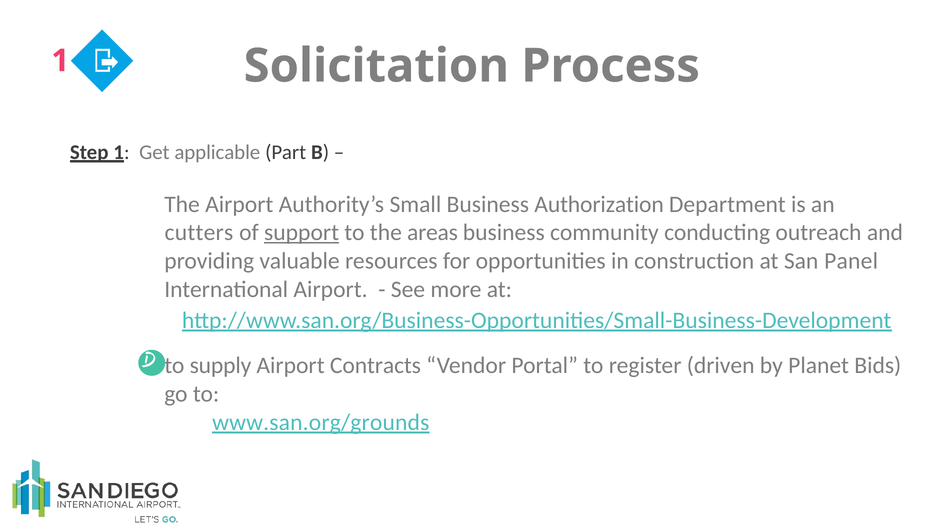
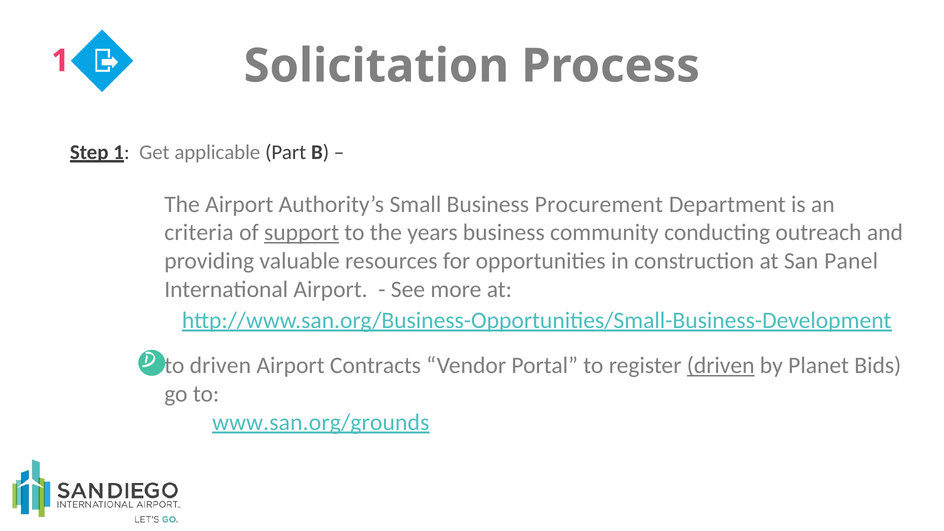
Authorization: Authorization -> Procurement (599, 204)
cutters: cutters -> criteria (199, 233)
areas: areas -> years (432, 233)
to supply: supply -> driven (220, 366)
driven underline: none -> present (721, 366)
